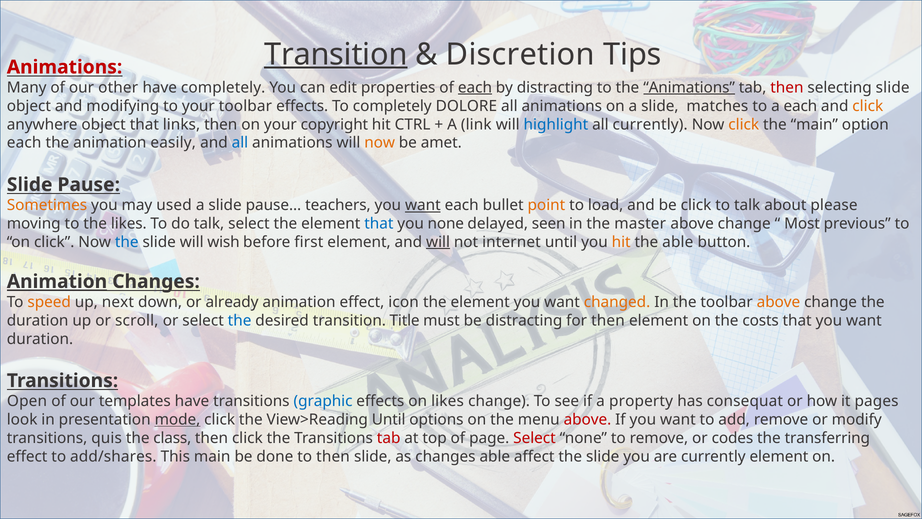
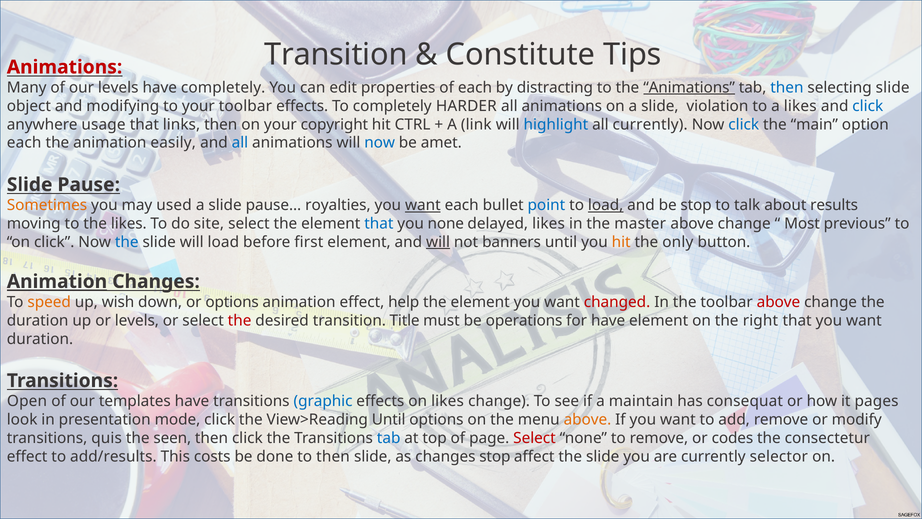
Transition underline: present -> none (336, 54)
Discretion: Discretion -> Constitute (520, 54)
our other: other -> levels (118, 88)
each underline: present -> none (475, 88)
then colour: red -> blue (787, 88)
DOLORE: DOLORE -> HARDER (466, 106)
matches: matches -> violation (717, 106)
a each: each -> likes (800, 106)
click colour: orange -> blue (868, 106)
anywhere object: object -> usage (104, 124)
click colour: orange -> blue (744, 124)
now colour: orange -> blue (380, 143)
teachers: teachers -> royalties (338, 205)
point colour: orange -> blue (546, 205)
load underline: none -> present (606, 205)
be click: click -> stop (696, 205)
please: please -> results (834, 205)
do talk: talk -> site (209, 223)
delayed seen: seen -> likes (549, 223)
will wish: wish -> load (223, 242)
internet: internet -> banners (512, 242)
the able: able -> only (678, 242)
next: next -> wish (118, 302)
or already: already -> options (232, 302)
icon: icon -> help (404, 302)
changed colour: orange -> red (617, 302)
above colour: orange -> red (778, 302)
or scroll: scroll -> levels (137, 320)
the colour: blue -> red (240, 320)
be distracting: distracting -> operations (524, 320)
for then: then -> have (608, 320)
costs: costs -> right (760, 320)
property: property -> maintain (641, 401)
mode underline: present -> none (177, 419)
above colour: red -> orange (587, 419)
class: class -> seen (172, 438)
tab colour: red -> blue (389, 438)
transferring: transferring -> consectetur (827, 438)
add/shares: add/shares -> add/results (113, 456)
This main: main -> costs (212, 456)
changes able: able -> stop (495, 456)
currently element: element -> selector (779, 456)
